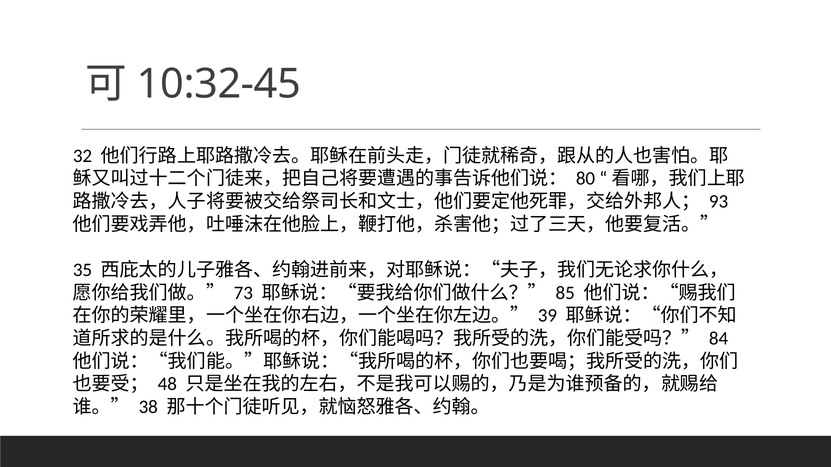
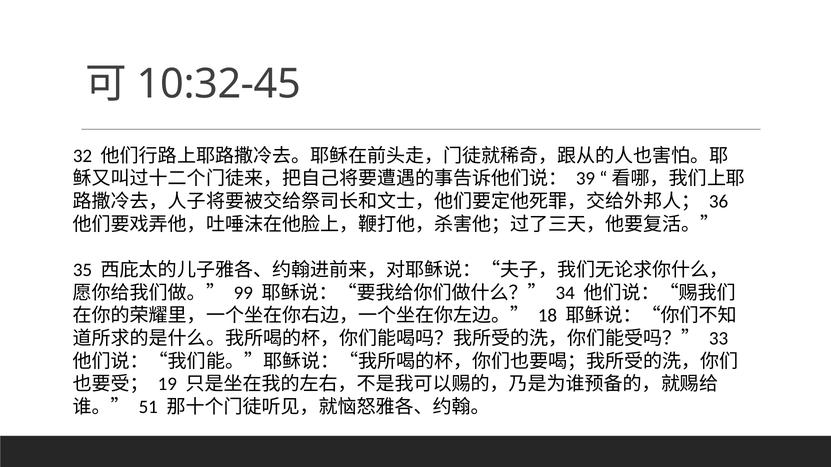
80: 80 -> 39 (585, 179)
93: 93 -> 36 (719, 202)
73: 73 -> 99 (243, 293)
85: 85 -> 34 (565, 293)
39: 39 -> 18 (547, 316)
84: 84 -> 33 (719, 339)
48: 48 -> 19 (167, 384)
38: 38 -> 51 (148, 407)
